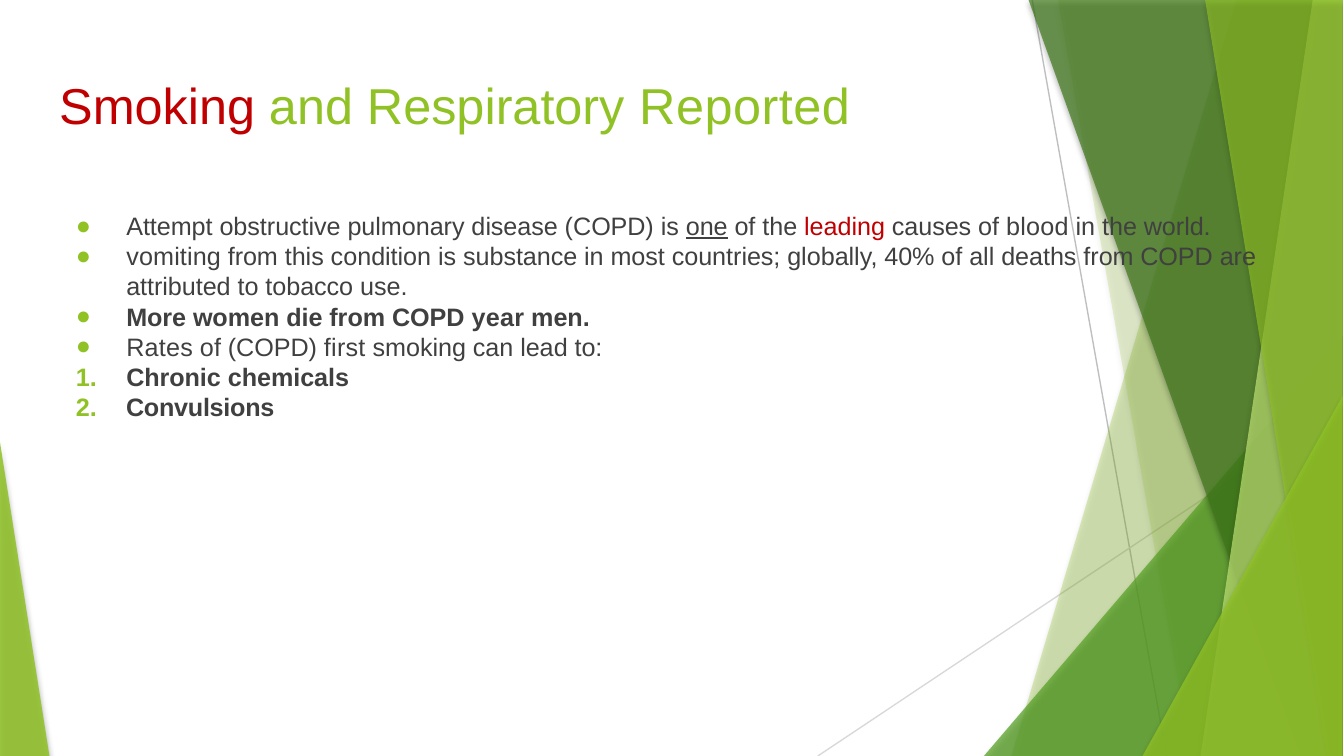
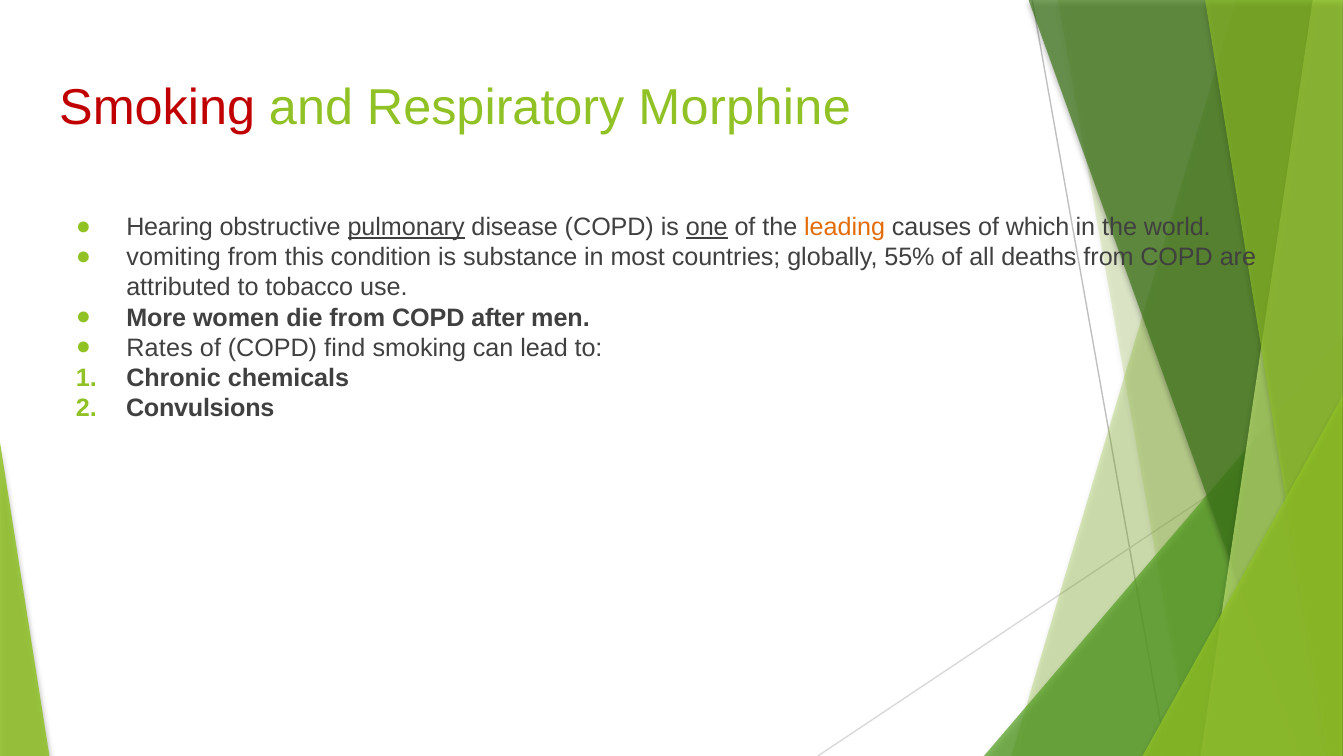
Reported: Reported -> Morphine (745, 107)
Attempt: Attempt -> Hearing (170, 227)
pulmonary underline: none -> present (406, 227)
leading colour: red -> orange (845, 227)
blood: blood -> which (1038, 227)
40%: 40% -> 55% (909, 257)
year: year -> after (498, 318)
first: first -> find (345, 348)
